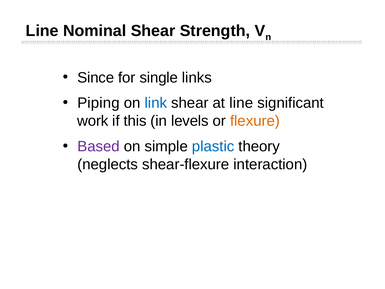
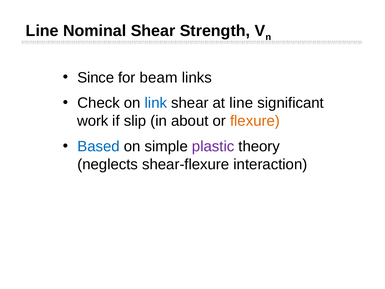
single: single -> beam (159, 77)
Piping: Piping -> Check (99, 103)
this: this -> slip (135, 121)
levels: levels -> about (190, 121)
Based colour: purple -> blue (99, 146)
plastic colour: blue -> purple (213, 146)
